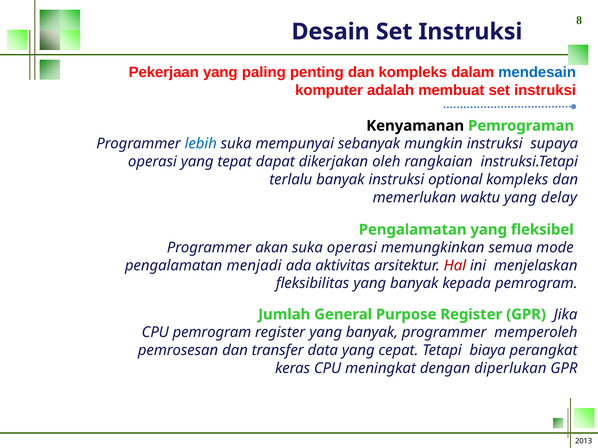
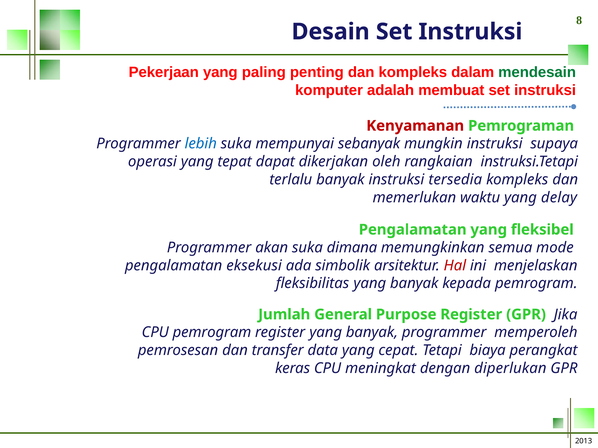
mendesain colour: blue -> green (537, 72)
Kenyamanan colour: black -> red (415, 126)
optional: optional -> tersedia (455, 180)
suka operasi: operasi -> dimana (352, 248)
menjadi: menjadi -> eksekusi (254, 266)
aktivitas: aktivitas -> simbolik (343, 266)
